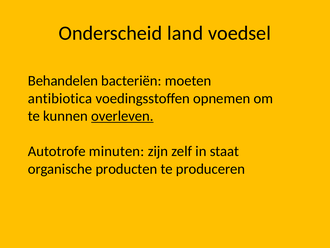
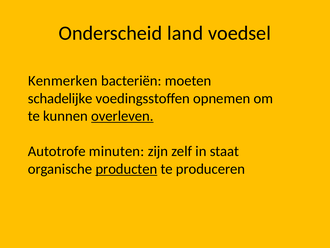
Behandelen: Behandelen -> Kenmerken (63, 81)
antibiotica: antibiotica -> schadelijke (60, 98)
producten underline: none -> present (126, 169)
